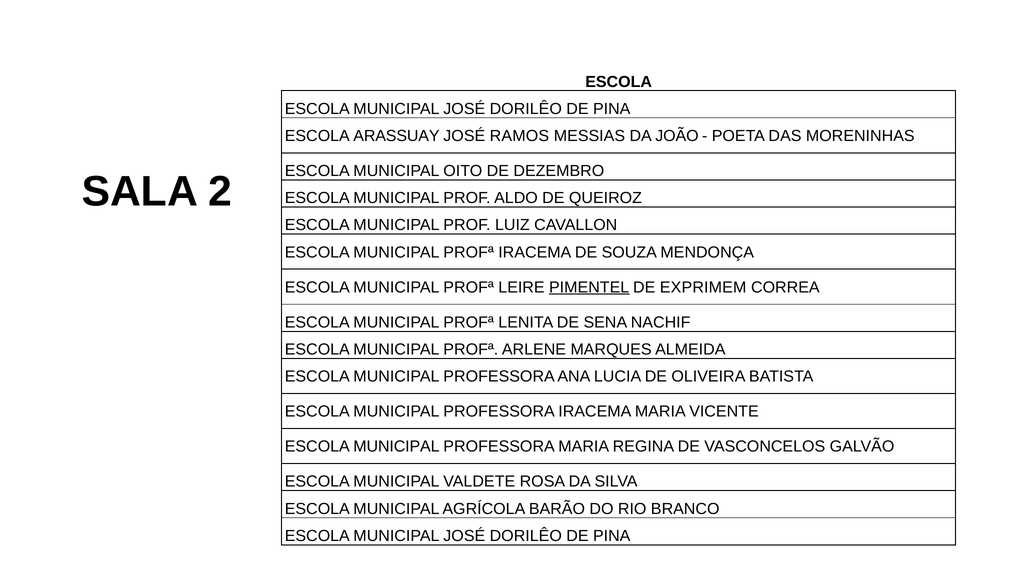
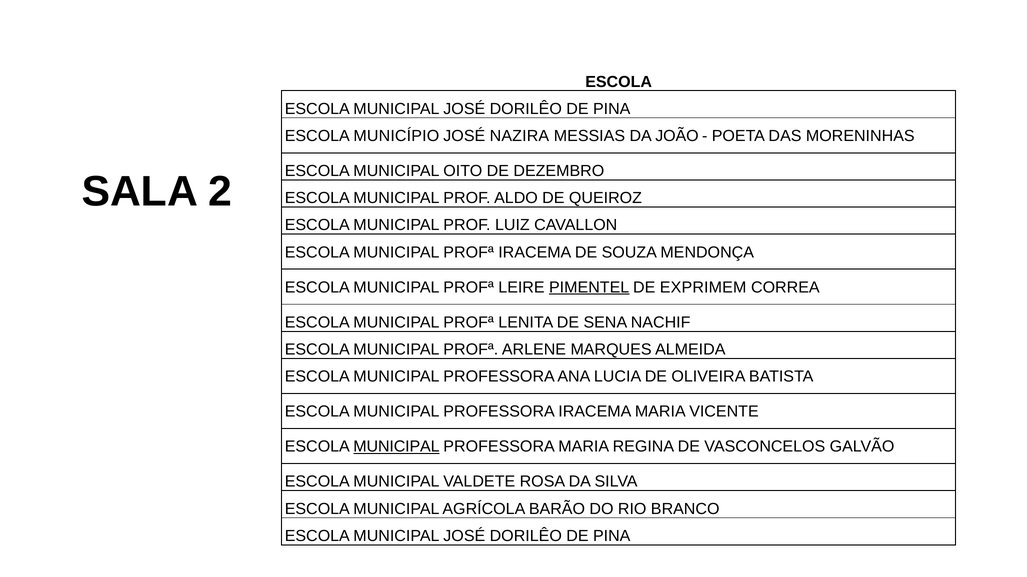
ARASSUAY: ARASSUAY -> MUNICÍPIO (396, 136)
RAMOS: RAMOS -> NAZIRA (519, 136)
MUNICIPAL underline: none -> present (396, 447)
